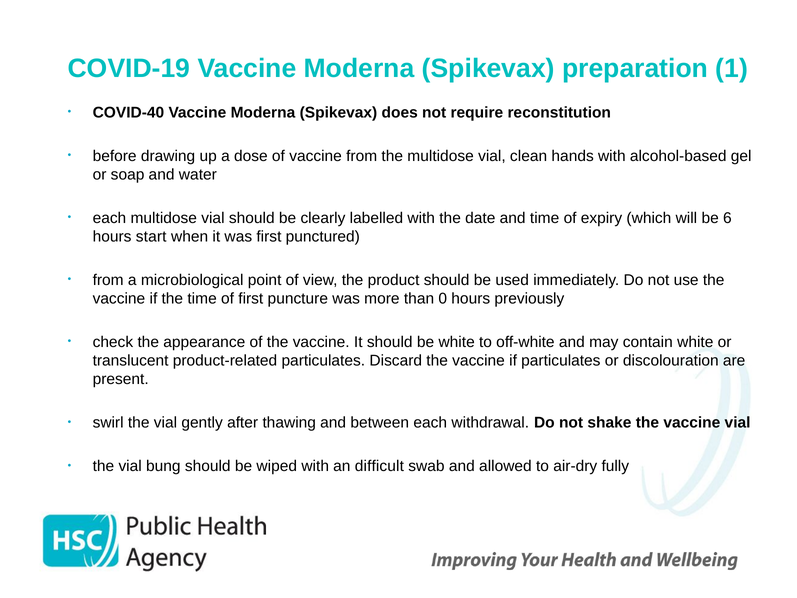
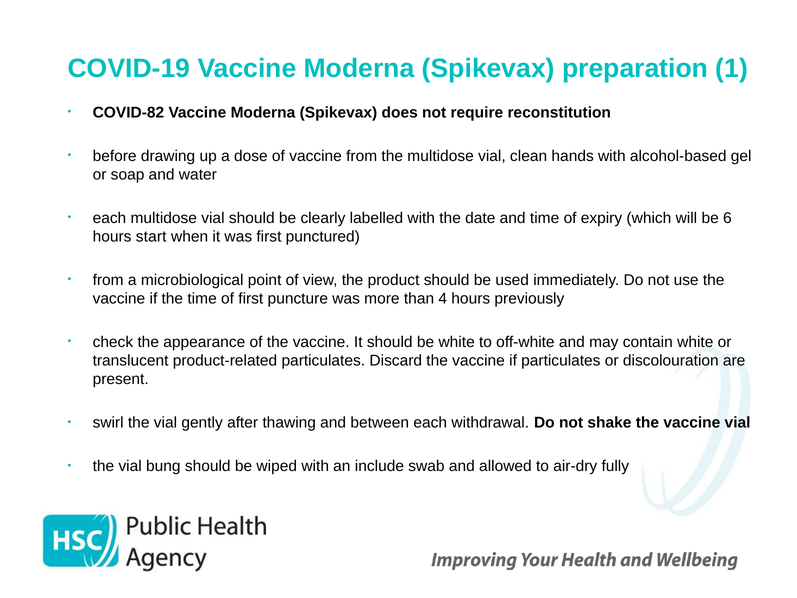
COVID-40: COVID-40 -> COVID-82 (128, 112)
0: 0 -> 4 (443, 298)
difficult: difficult -> include (379, 466)
